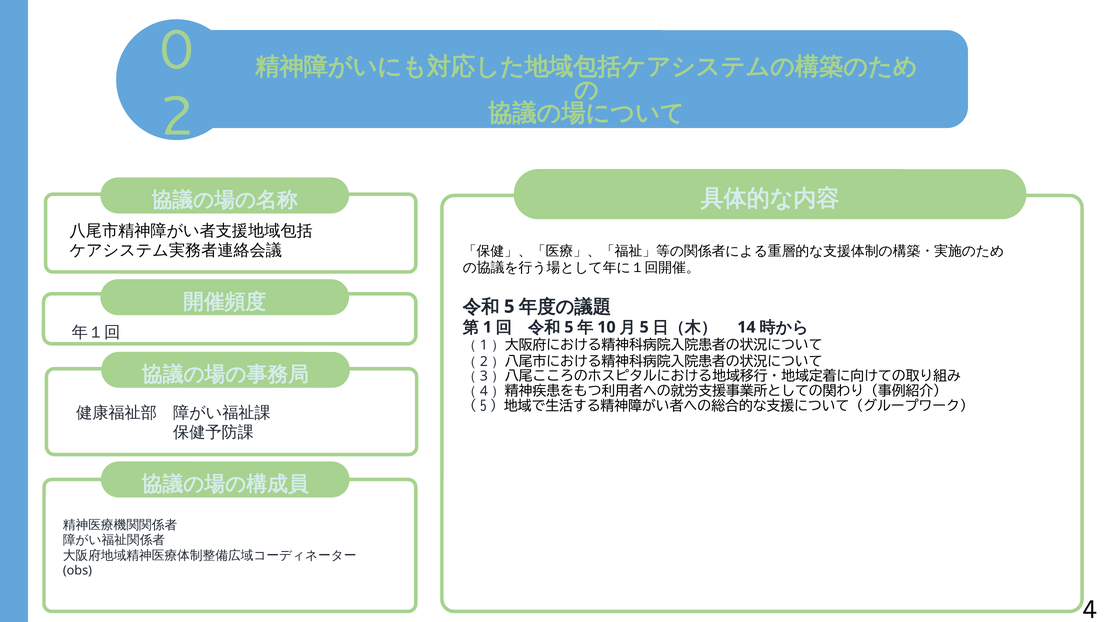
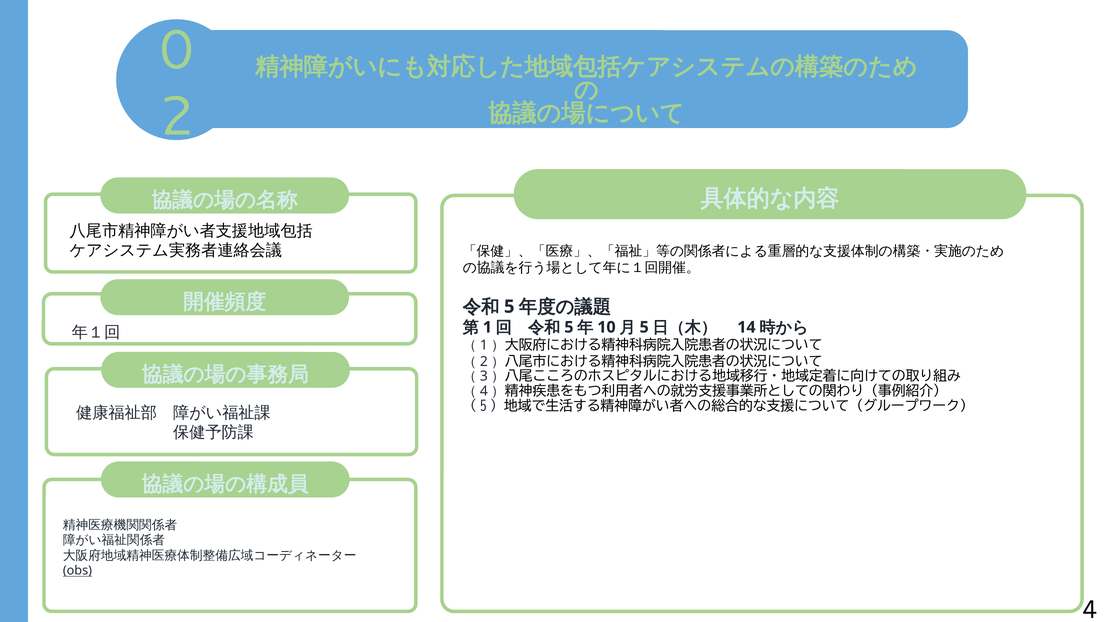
obs underline: none -> present (77, 571)
